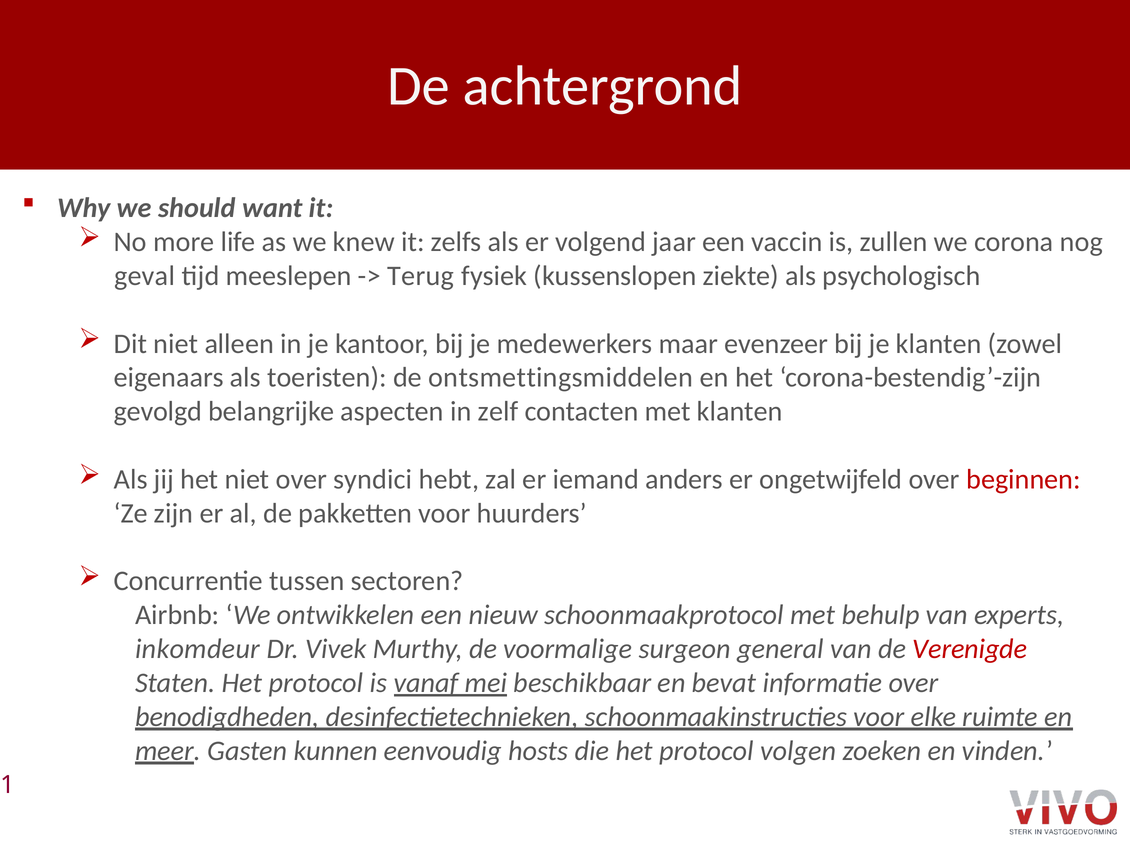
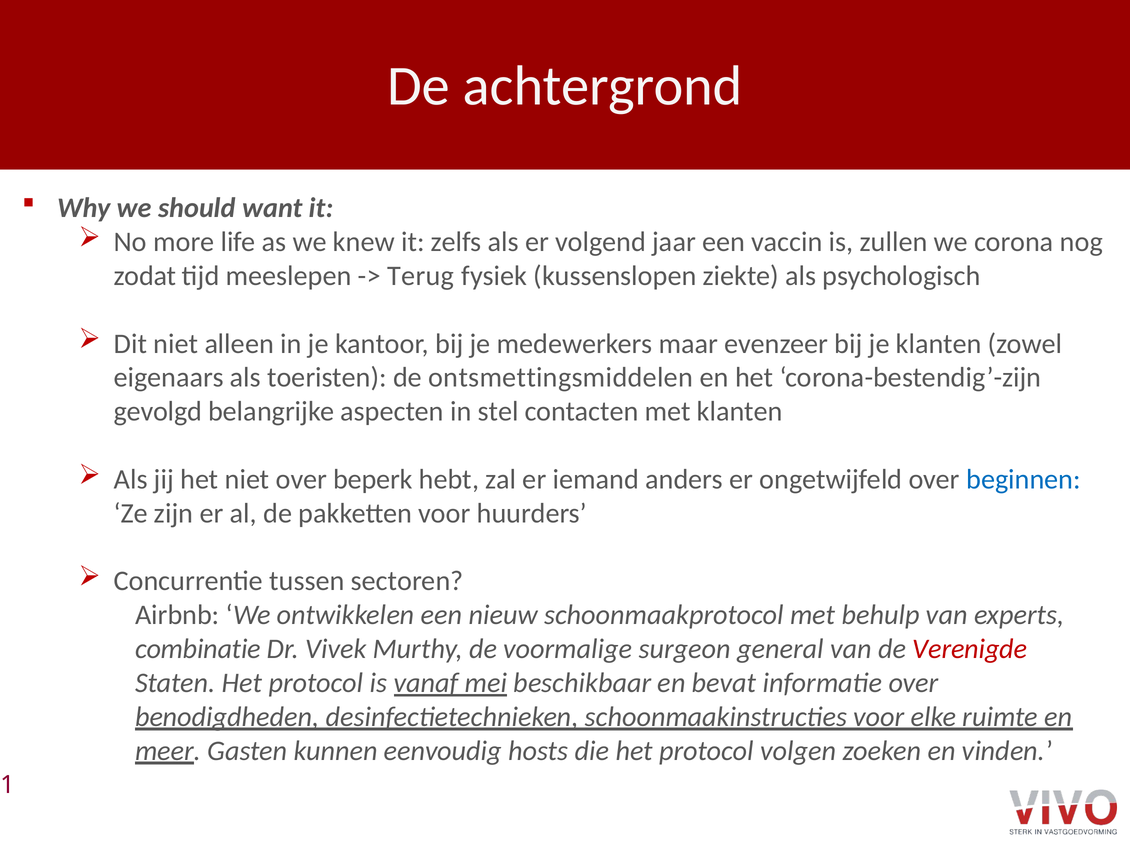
geval: geval -> zodat (145, 276)
zelf: zelf -> stel (498, 411)
syndici: syndici -> beperk (373, 479)
beginnen colour: red -> blue (1024, 479)
inkomdeur: inkomdeur -> combinatie (198, 649)
